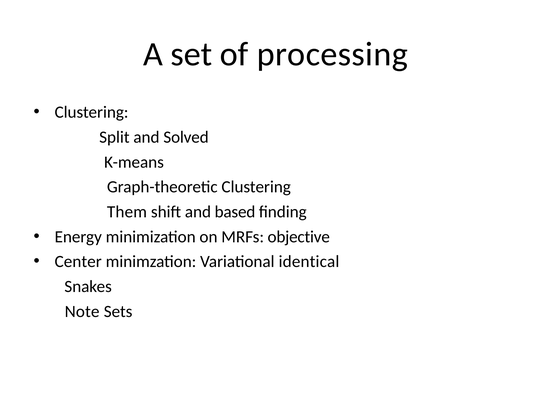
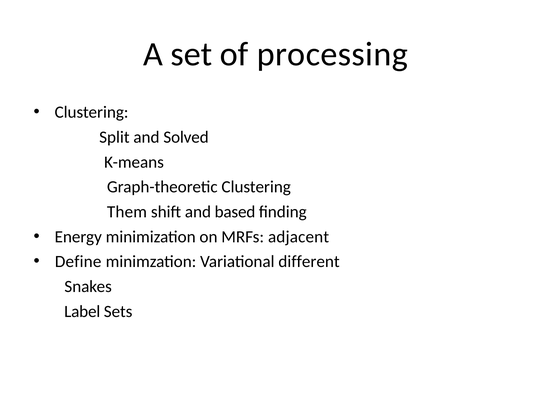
objective: objective -> adjacent (299, 237)
Center: Center -> Define (78, 262)
identical: identical -> different (309, 262)
Note: Note -> Label (82, 311)
